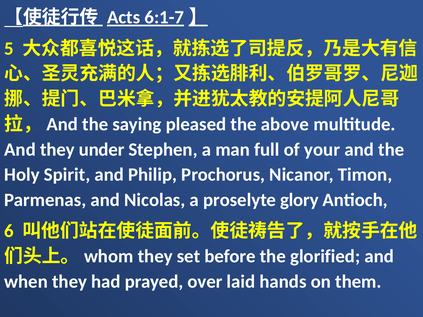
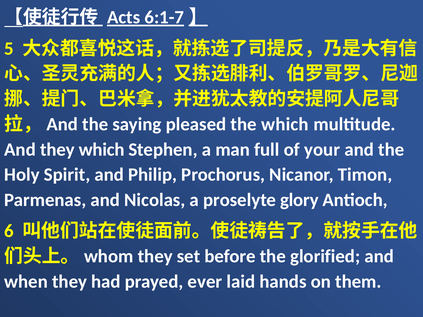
the above: above -> which (285, 124)
they under: under -> which (102, 150)
over: over -> ever (205, 282)
